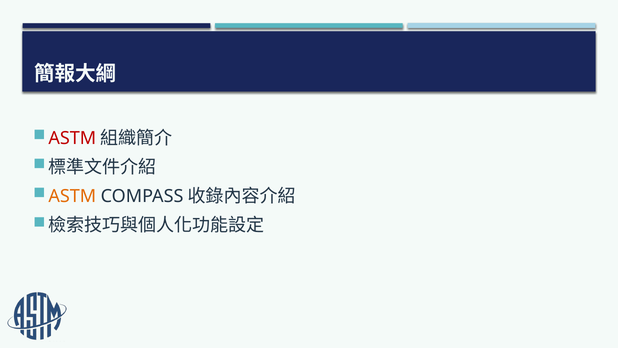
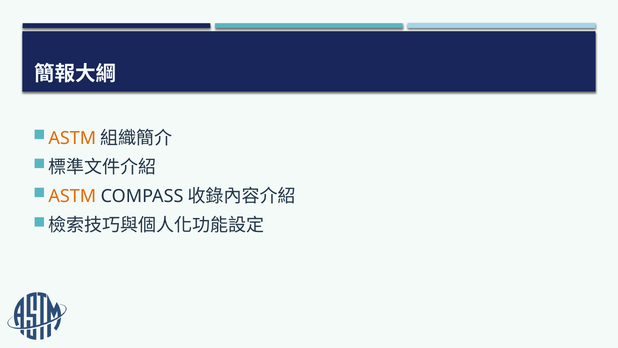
ASTM colour: red -> orange (72, 138)
